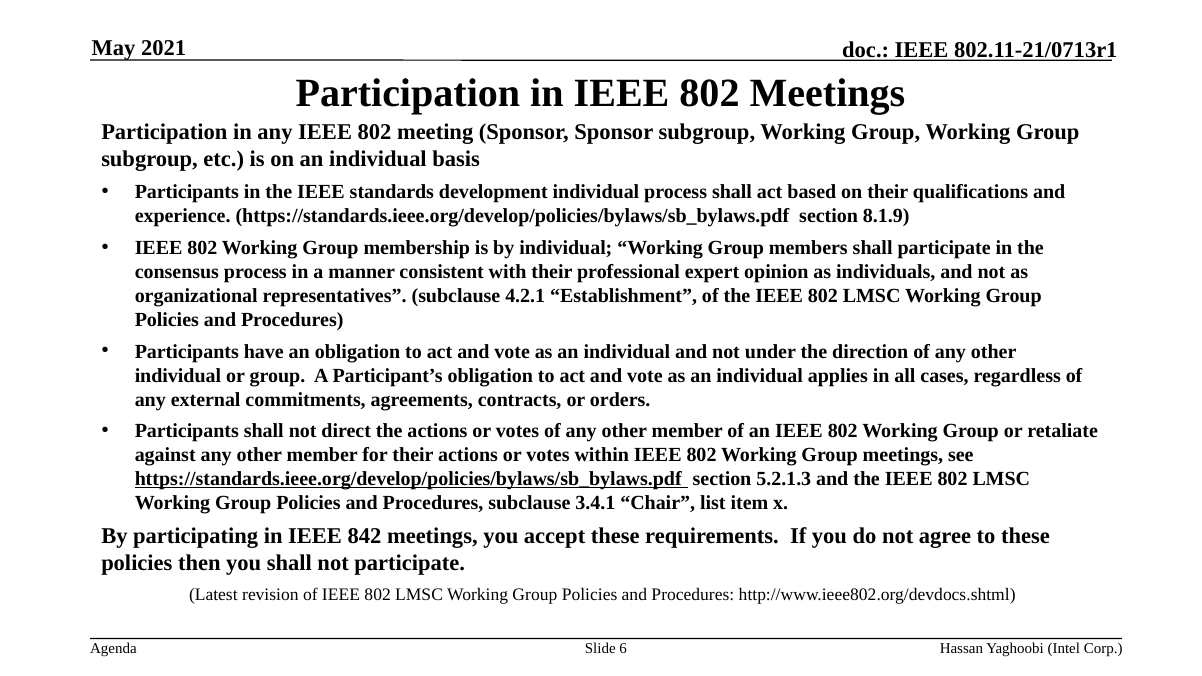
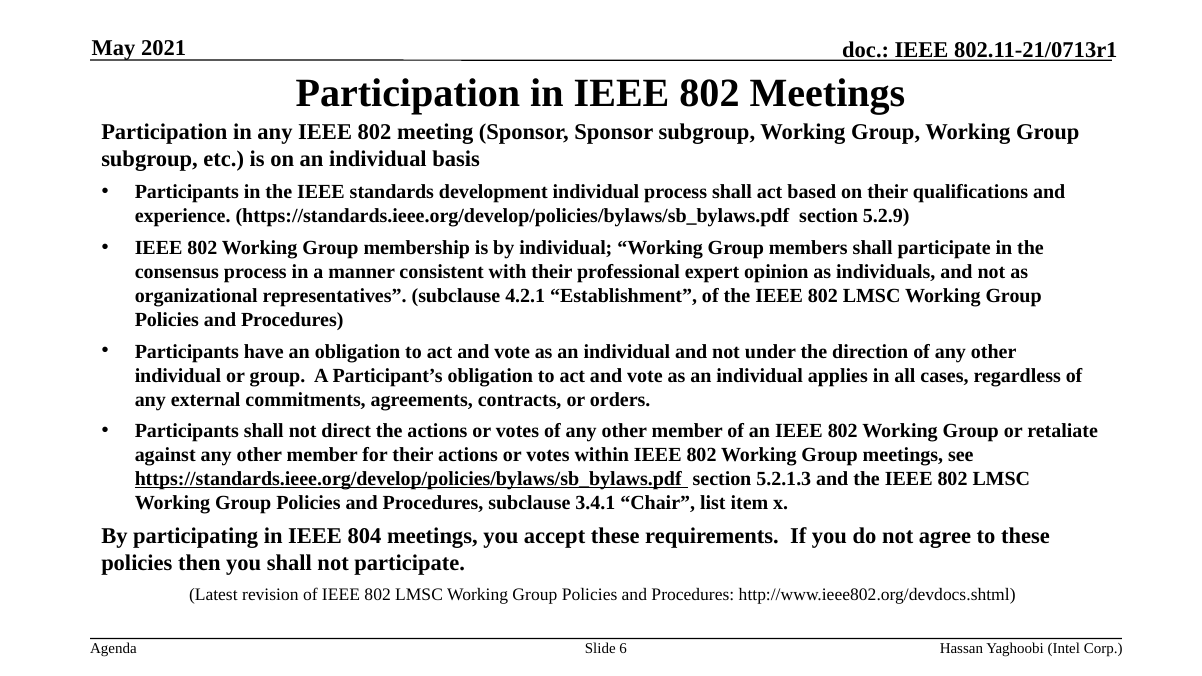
8.1.9: 8.1.9 -> 5.2.9 (886, 216)
842: 842 -> 804 (365, 536)
